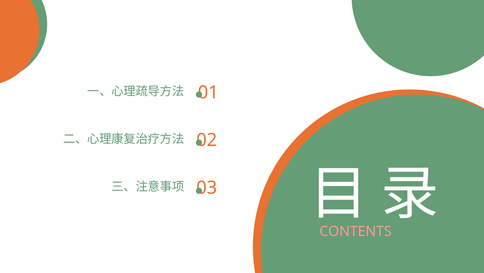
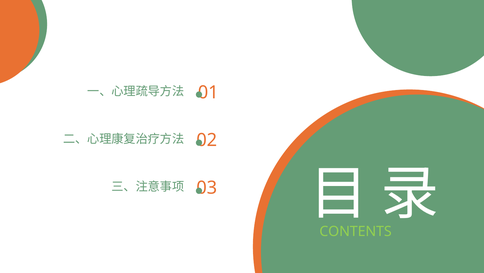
CONTENTS colour: pink -> light green (356, 231)
